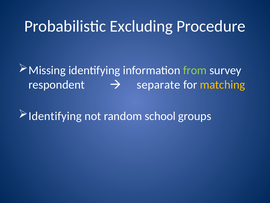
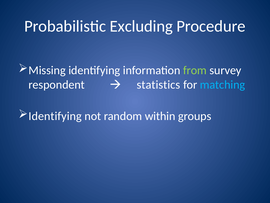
separate: separate -> statistics (159, 85)
matching colour: yellow -> light blue (223, 85)
school: school -> within (160, 116)
